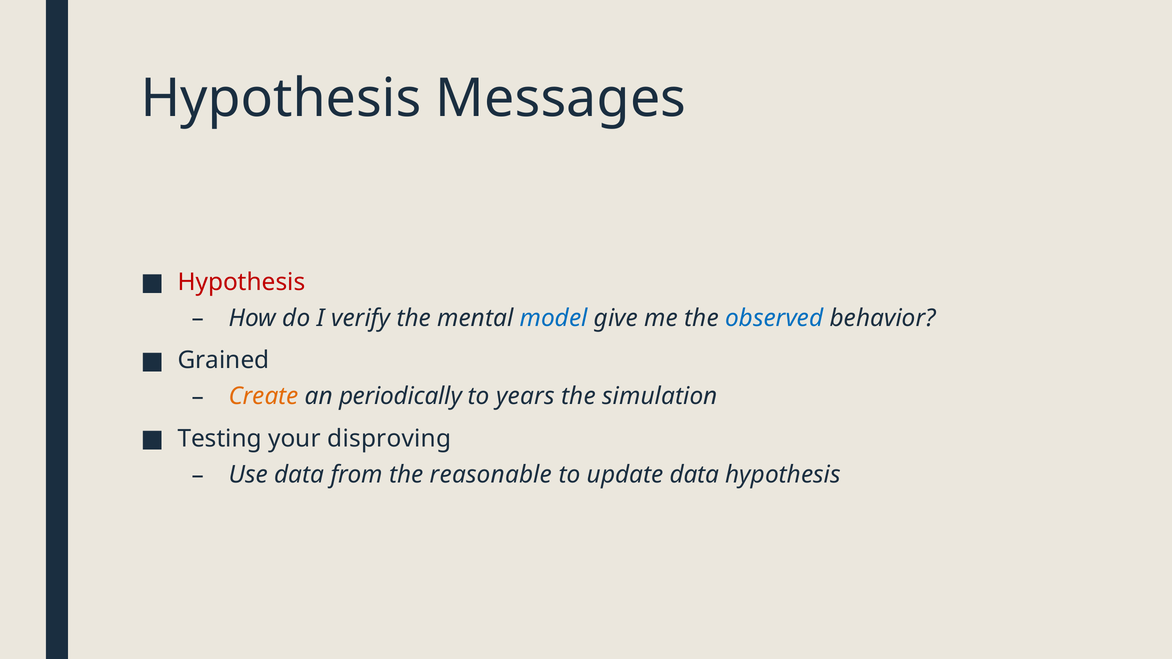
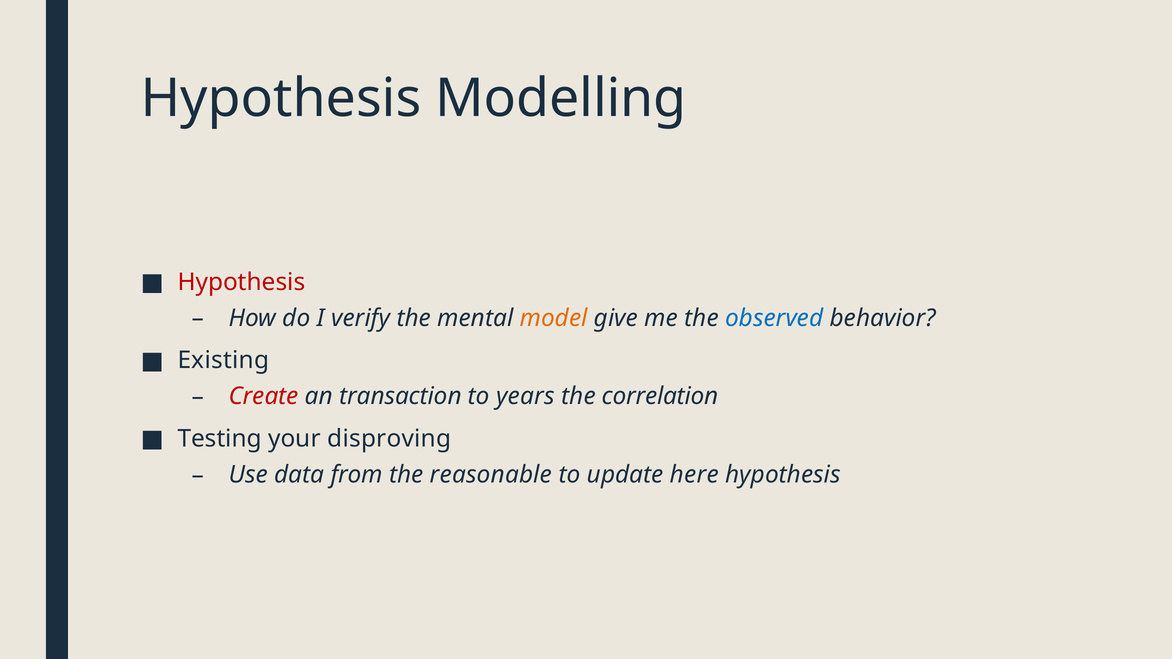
Messages: Messages -> Modelling (561, 98)
model colour: blue -> orange (554, 318)
Grained: Grained -> Existing (223, 360)
Create colour: orange -> red (264, 397)
periodically: periodically -> transaction (400, 397)
simulation: simulation -> correlation (660, 397)
update data: data -> here (694, 475)
